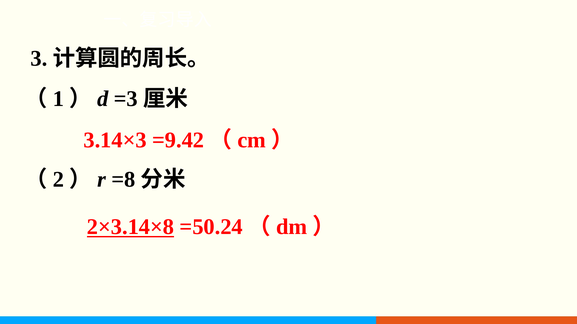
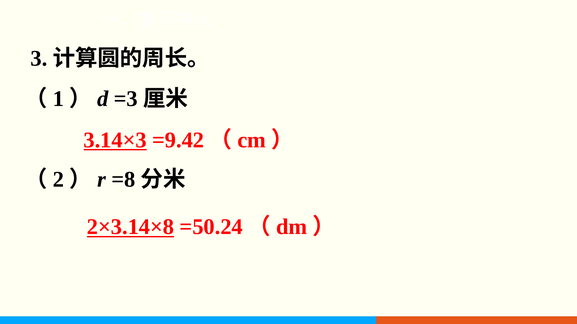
3.14×3 underline: none -> present (115, 140)
